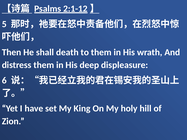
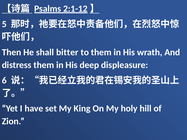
death: death -> bitter (67, 52)
